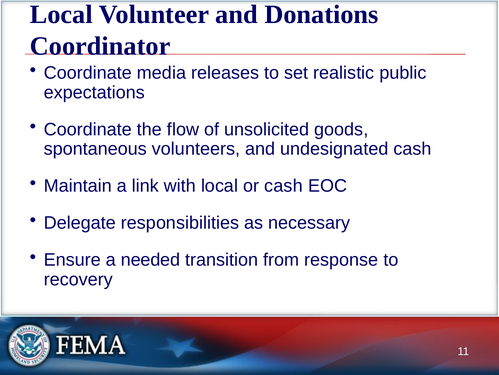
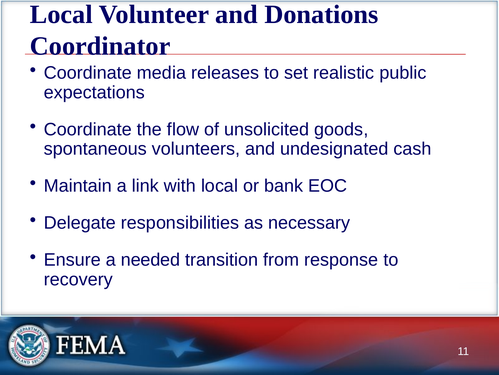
or cash: cash -> bank (284, 186)
